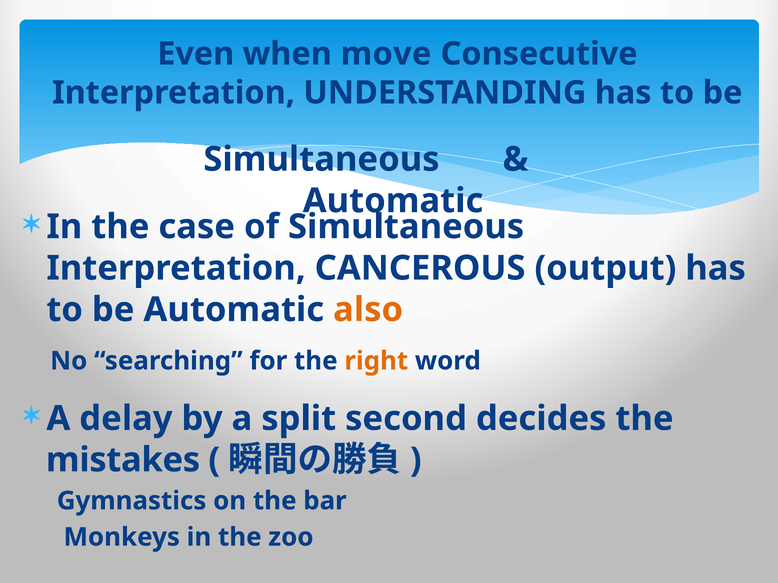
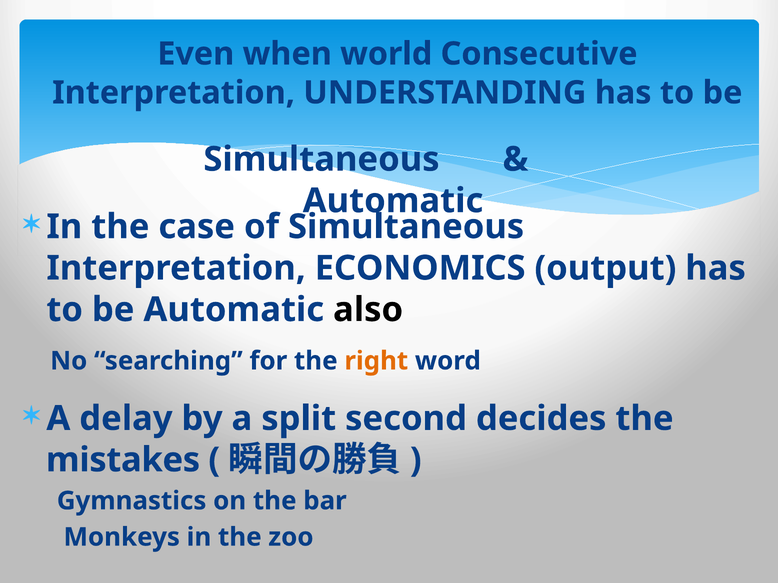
move: move -> world (386, 54)
CANCEROUS: CANCEROUS -> ECONOMICS (420, 268)
also colour: orange -> black (368, 310)
